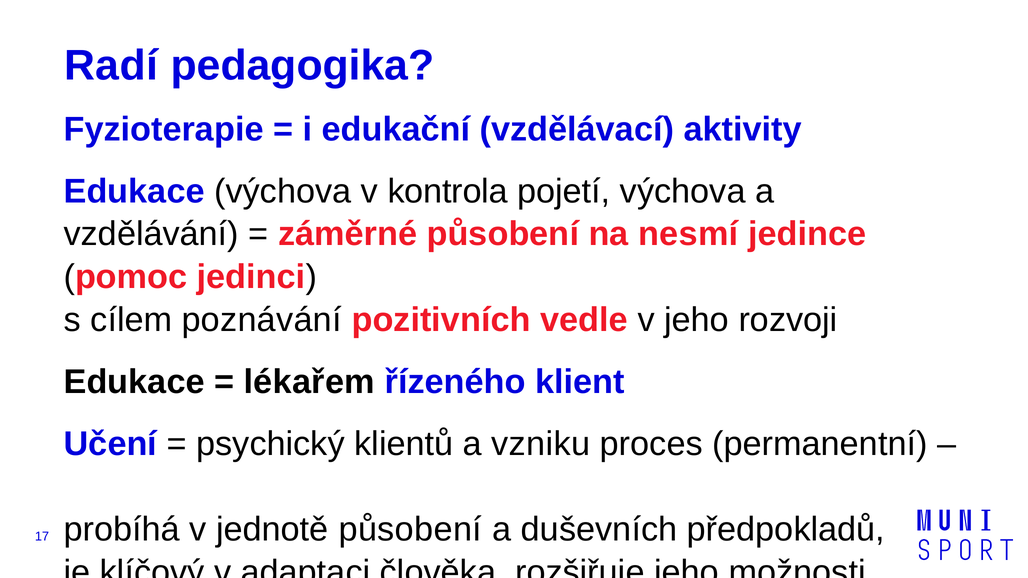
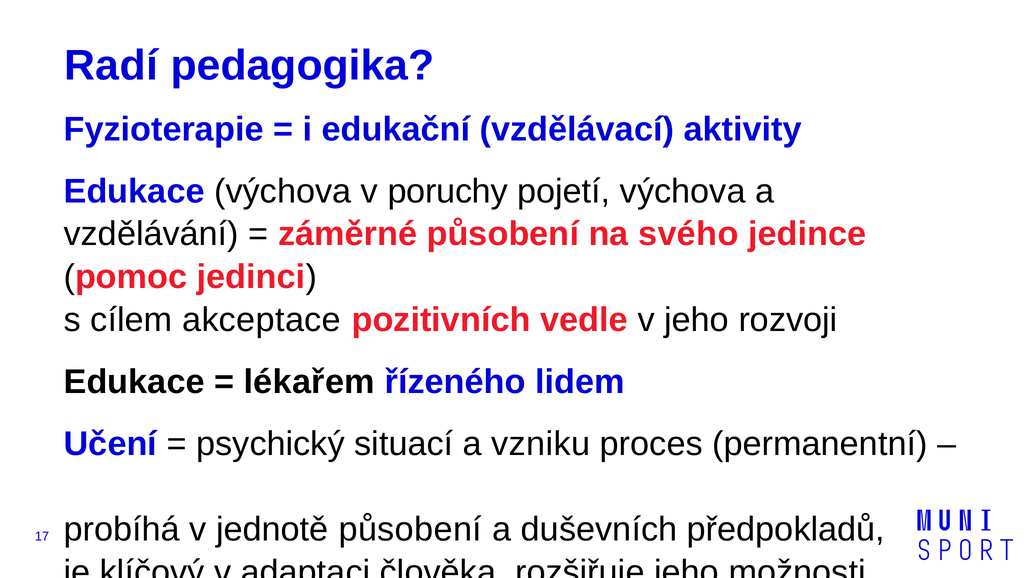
kontrola: kontrola -> poruchy (448, 191)
nesmí: nesmí -> svého (688, 234)
poznávání: poznávání -> akceptace (262, 320)
klient: klient -> lidem (580, 382)
klientů: klientů -> situací (404, 444)
